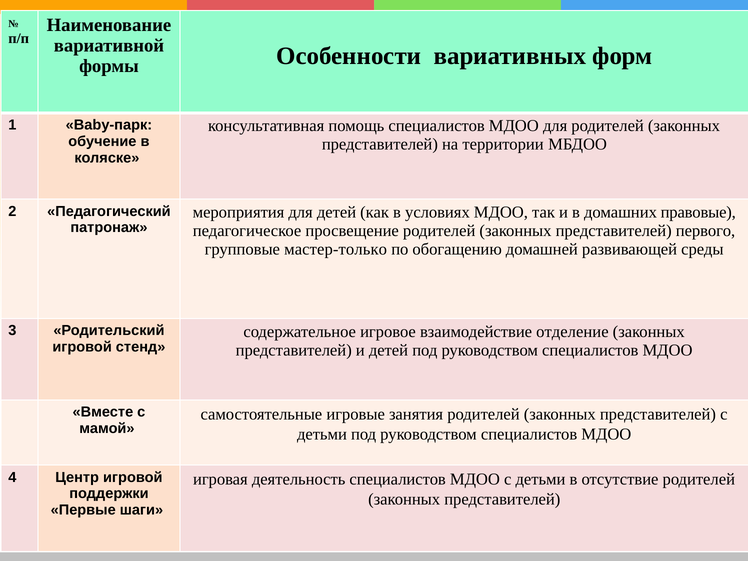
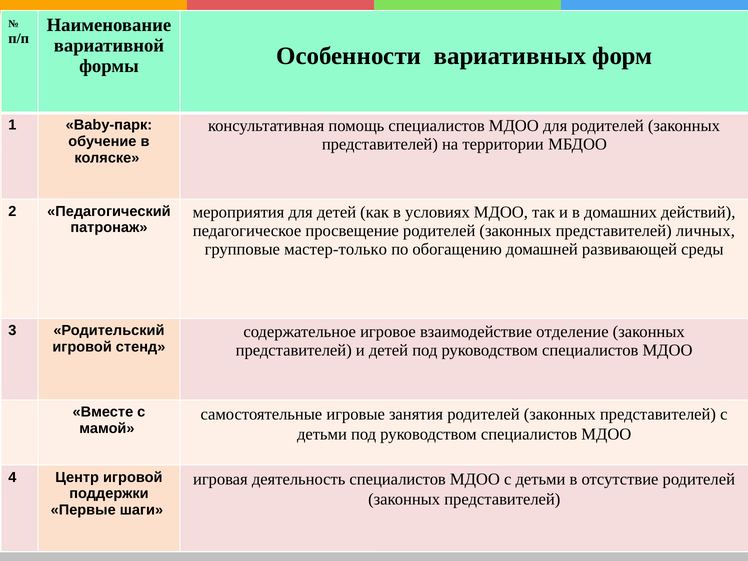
правовые: правовые -> действий (698, 212)
первого: первого -> личных (705, 231)
